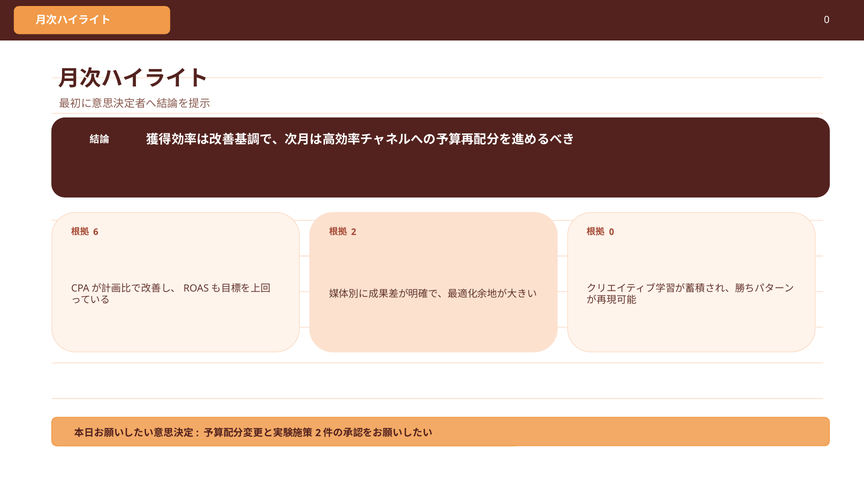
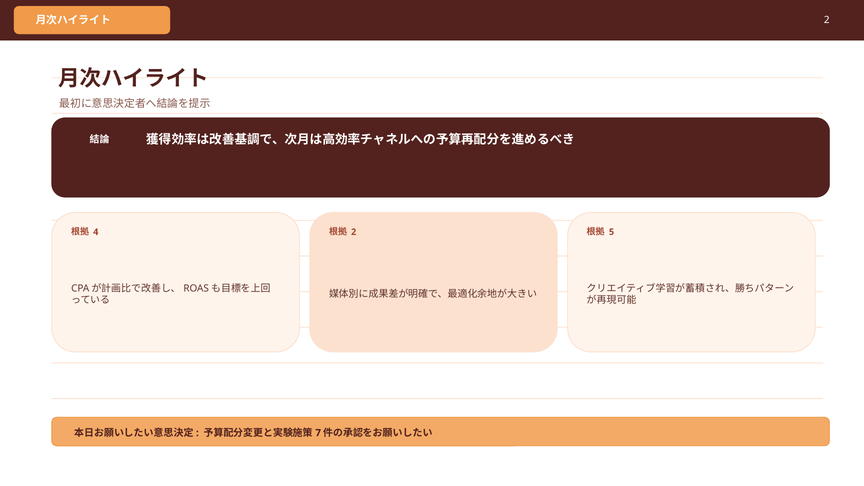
0: 0 -> 2 (827, 20)
6: 6 -> 4 (96, 232)
0: 0 -> 5 (612, 232)
2: 2 -> 7 (318, 433)
